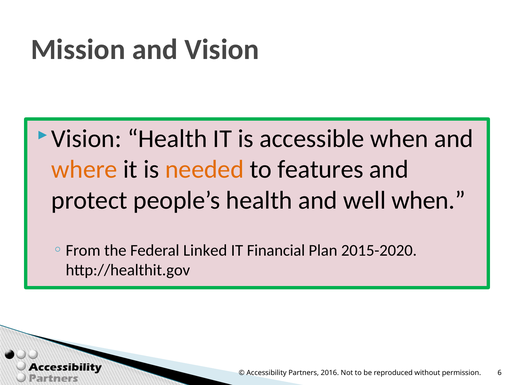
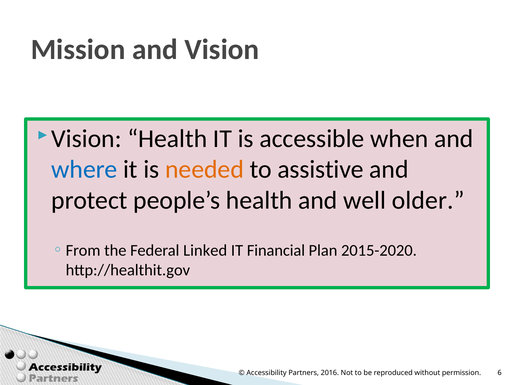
where colour: orange -> blue (84, 170)
features: features -> assistive (321, 170)
well when: when -> older (428, 201)
